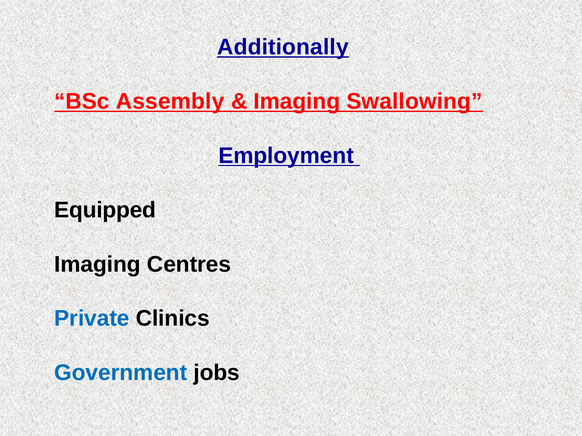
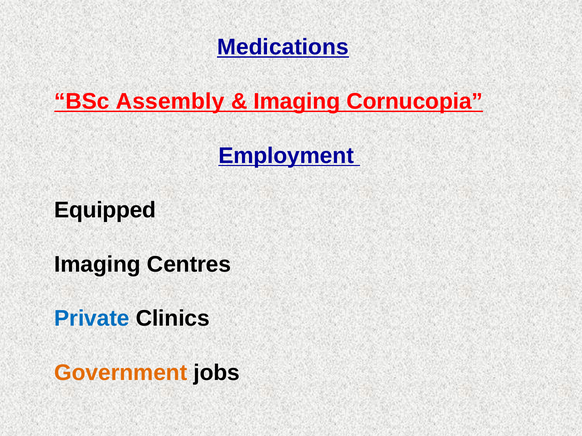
Additionally: Additionally -> Medications (283, 47)
Swallowing: Swallowing -> Cornucopia (415, 101)
Government colour: blue -> orange (121, 373)
